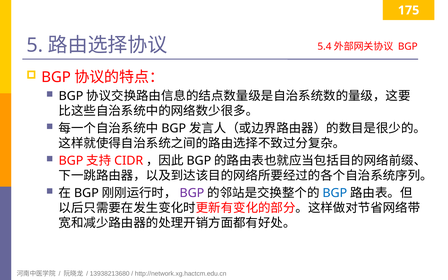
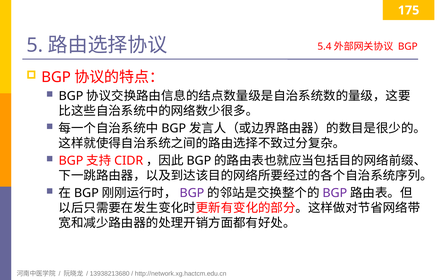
BGP colour: blue -> purple (335, 193)
